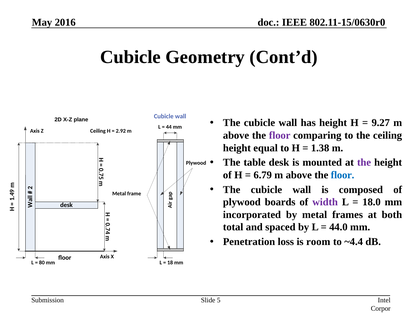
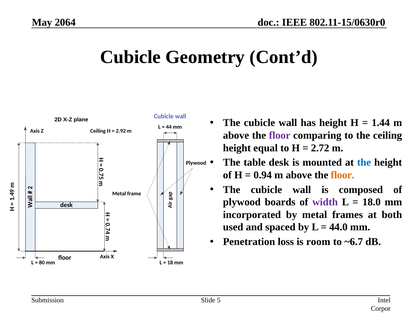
2016: 2016 -> 2064 (65, 22)
9.27: 9.27 -> 1.44 (381, 123)
1.38: 1.38 -> 2.72 (320, 148)
the colour: purple -> blue (364, 163)
6.79: 6.79 -> 0.94 (263, 175)
floor colour: blue -> orange (343, 175)
total: total -> used (233, 228)
~4.4: ~4.4 -> ~6.7 (354, 242)
